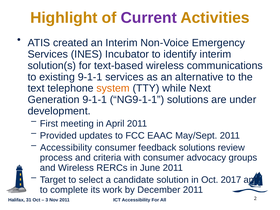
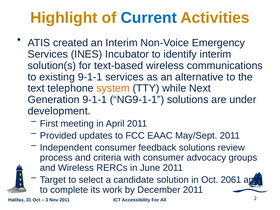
Current colour: purple -> blue (149, 18)
Accessibility: Accessibility -> Independent (66, 148)
2017: 2017 -> 2061 (231, 180)
